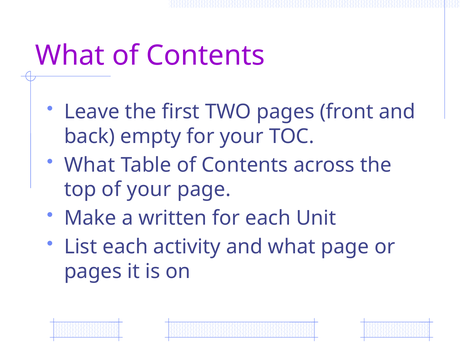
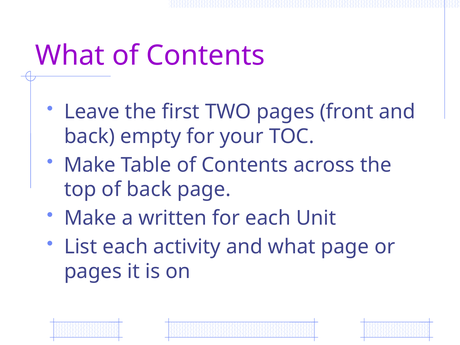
What: What -> Make (90, 165)
of your: your -> back (149, 190)
